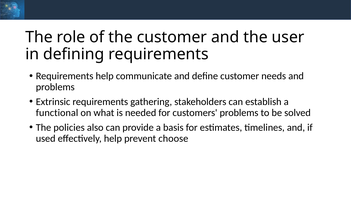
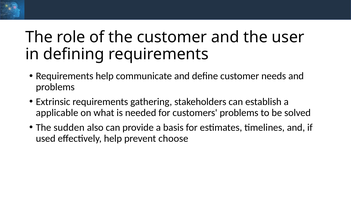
functional: functional -> applicable (57, 112)
policies: policies -> sudden (69, 127)
